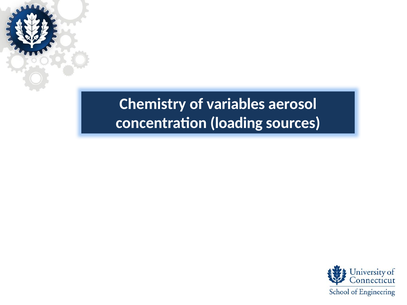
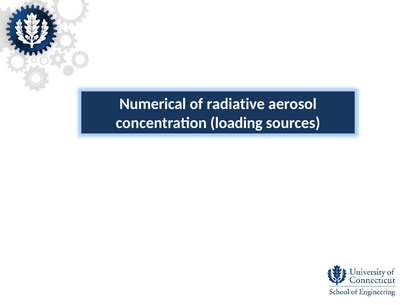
Chemistry: Chemistry -> Numerical (153, 104)
variables: variables -> radiative (236, 104)
